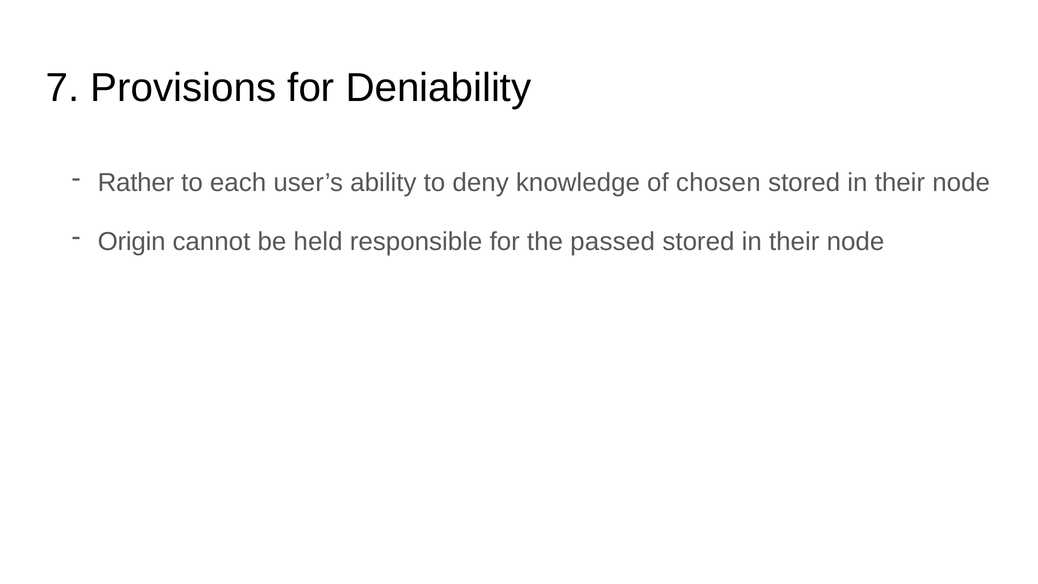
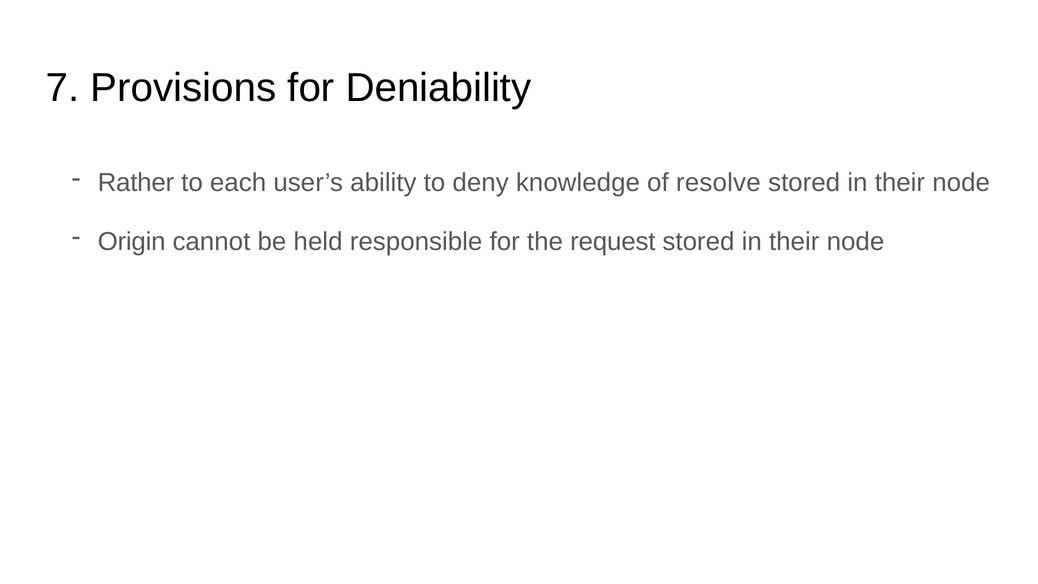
chosen: chosen -> resolve (718, 183)
passed: passed -> request (613, 242)
